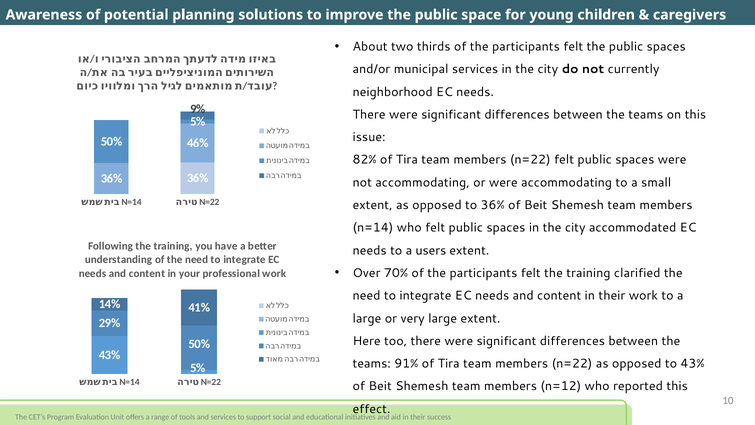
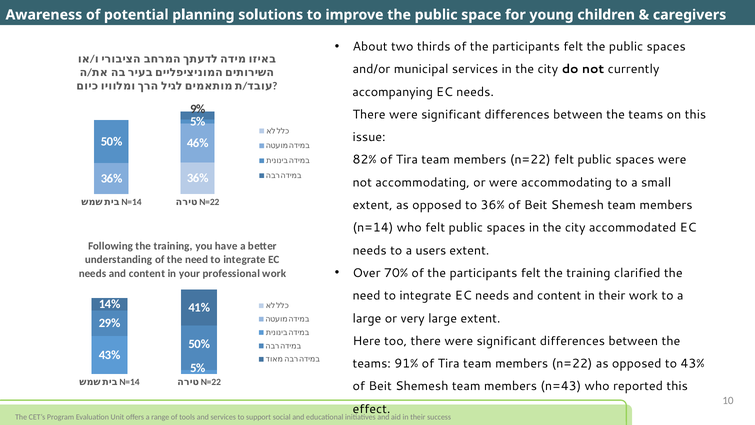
neighborhood: neighborhood -> accompanying (393, 92)
n=12: n=12 -> n=43 (561, 386)
